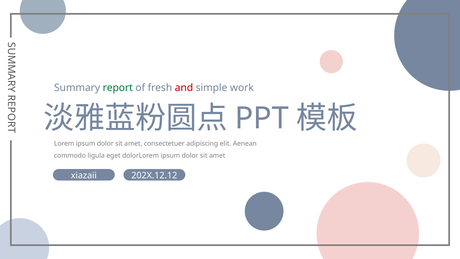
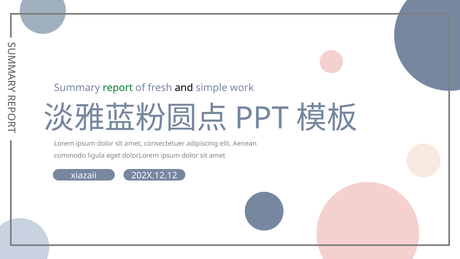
and colour: red -> black (184, 88)
